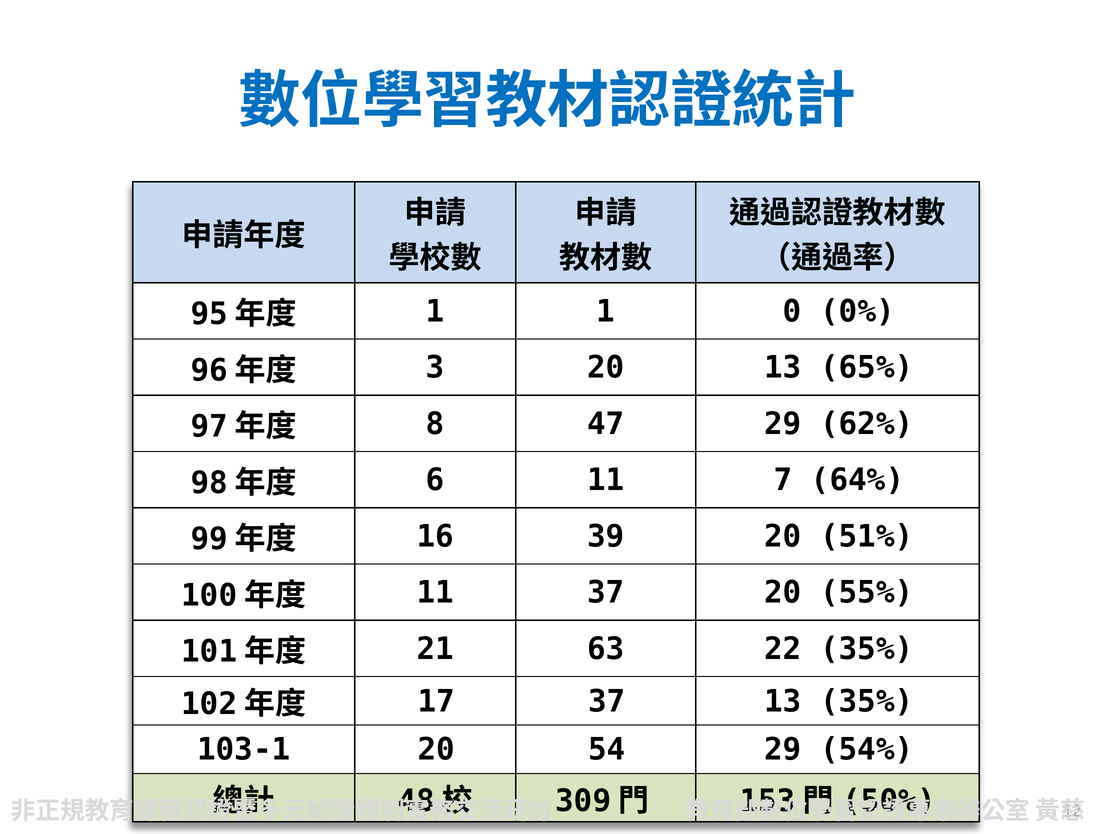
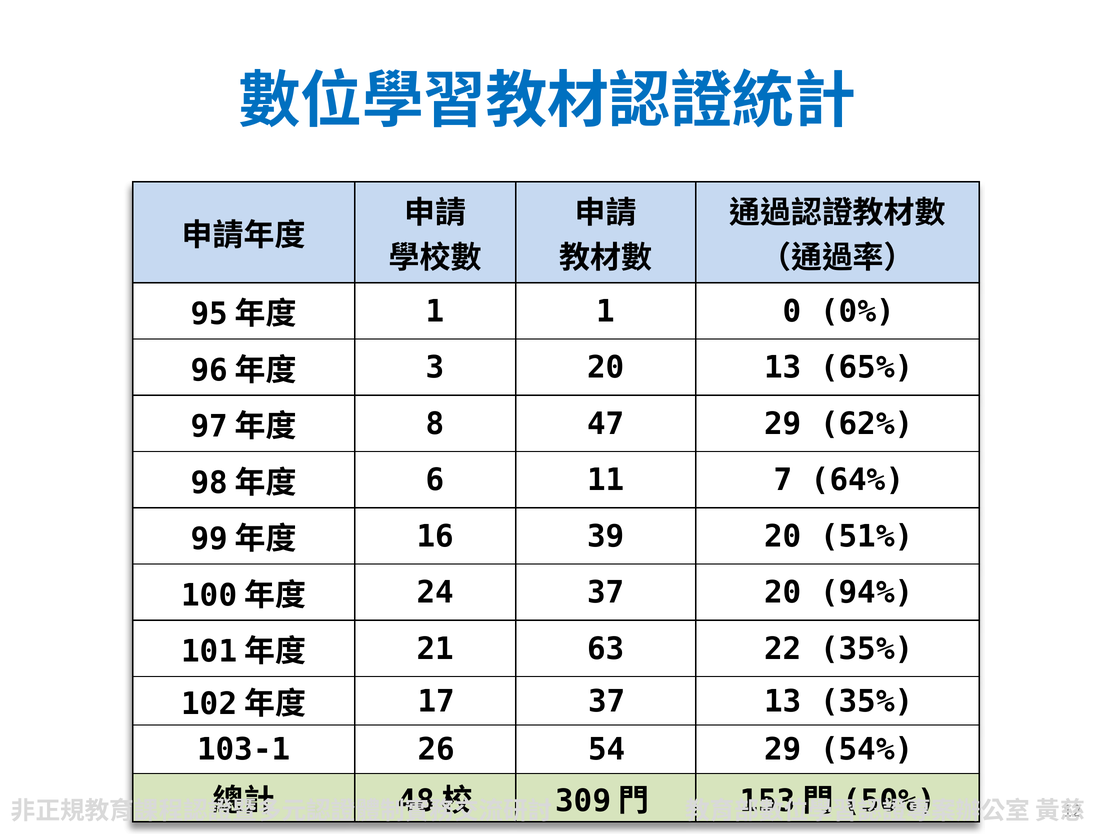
11: 11 -> 24 (435, 593)
55%: 55% -> 94% (867, 593)
103-1 20: 20 -> 26 (437, 750)
